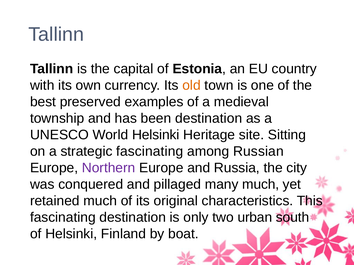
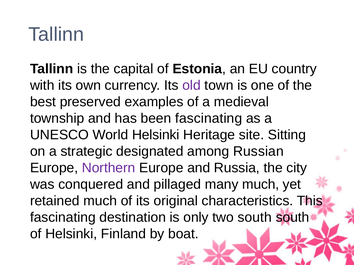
old colour: orange -> purple (191, 86)
been destination: destination -> fascinating (209, 119)
strategic fascinating: fascinating -> designated (150, 152)
two urban: urban -> south (255, 218)
